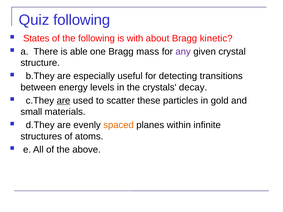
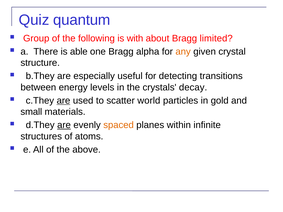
Quiz following: following -> quantum (82, 20)
States: States -> Group (36, 38)
kinetic: kinetic -> limited (216, 38)
mass: mass -> alpha (148, 52)
any colour: purple -> orange (183, 52)
these: these -> world (149, 101)
are underline: none -> present (64, 125)
